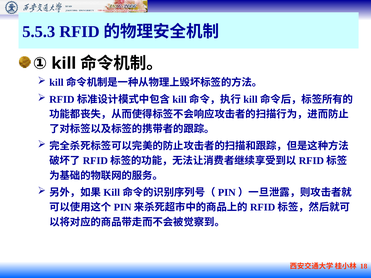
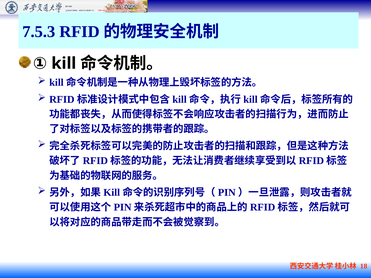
5.5.3: 5.5.3 -> 7.5.3 (39, 32)
